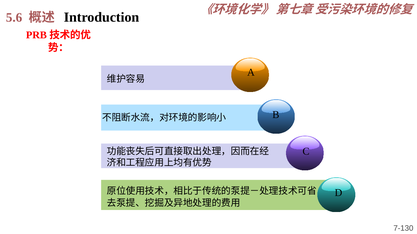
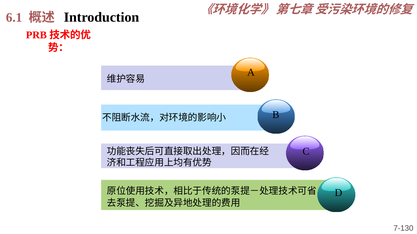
5.6: 5.6 -> 6.1 (14, 18)
